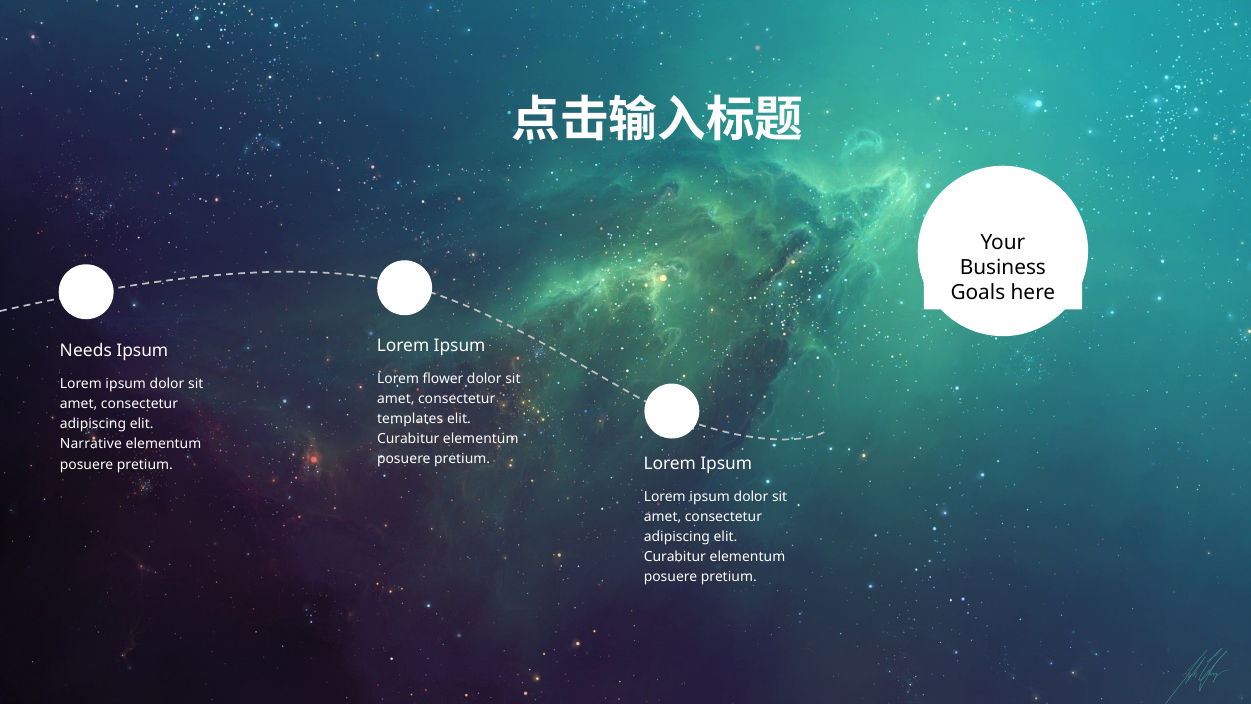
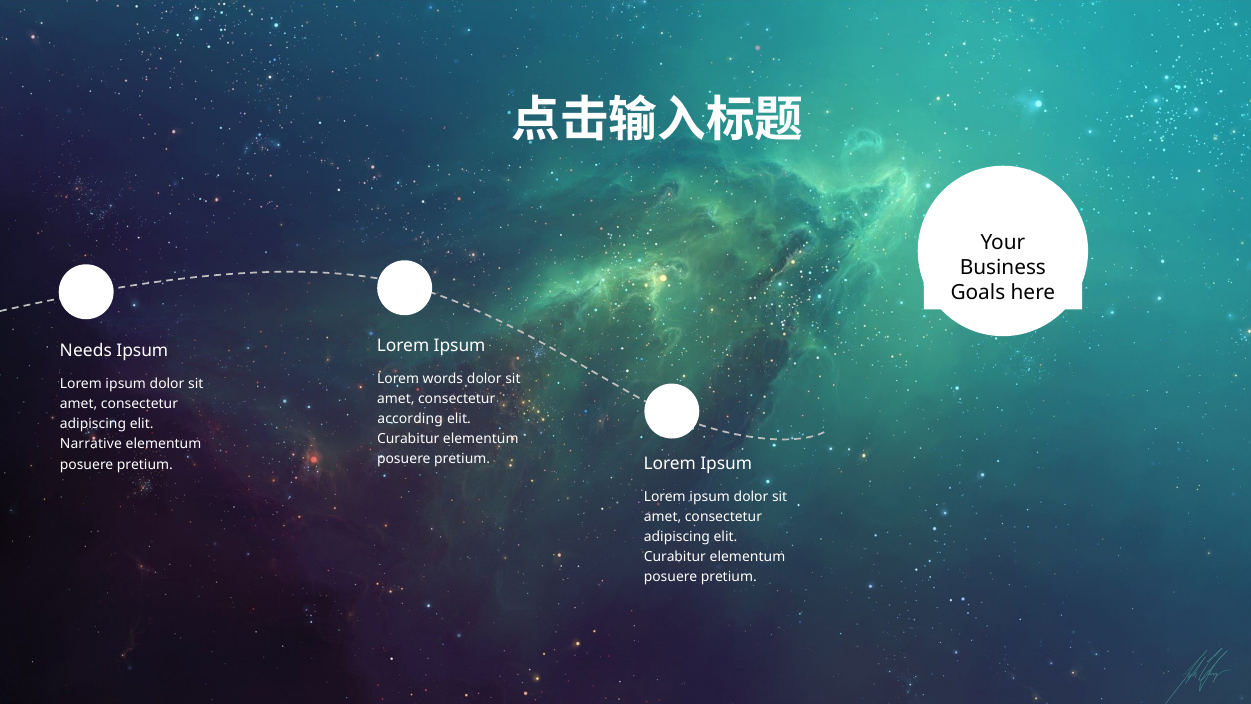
flower: flower -> words (443, 378)
templates: templates -> according (410, 419)
